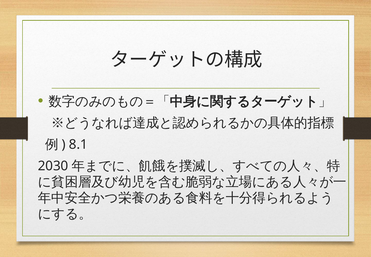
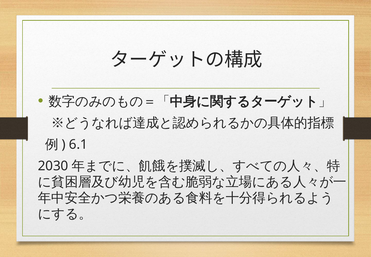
8.1: 8.1 -> 6.1 (78, 144)
